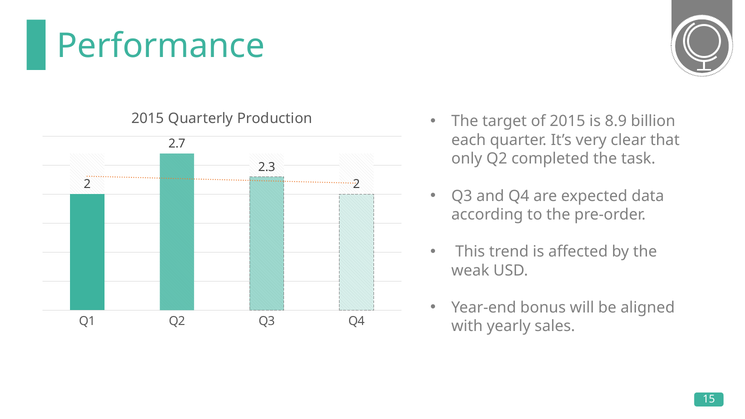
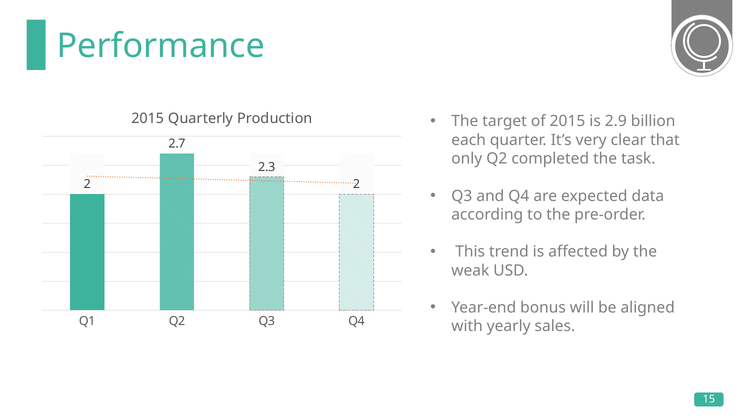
8.9: 8.9 -> 2.9 (616, 121)
